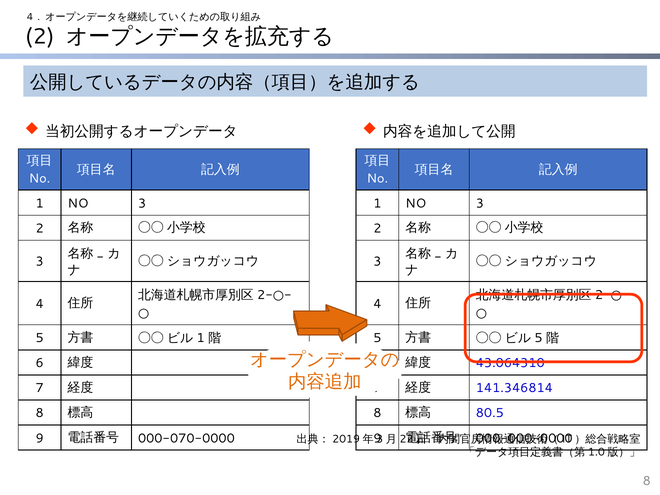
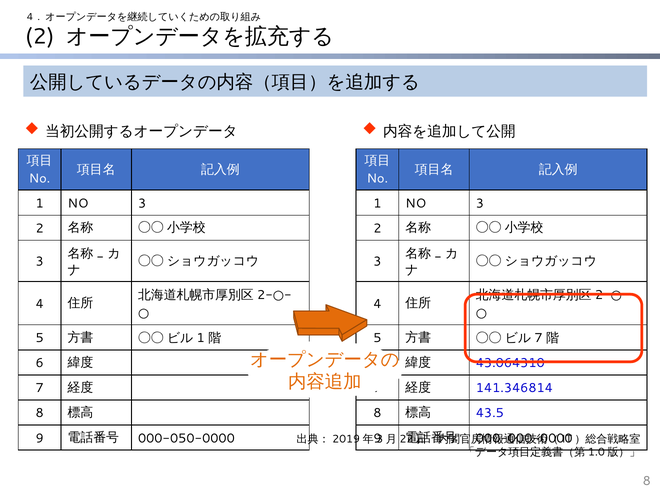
5: 5 -> 7 (538, 338)
80.5: 80.5 -> 43.5 (490, 413)
000-070-0000: 000-070-0000 -> 000-050-0000 (186, 438)
